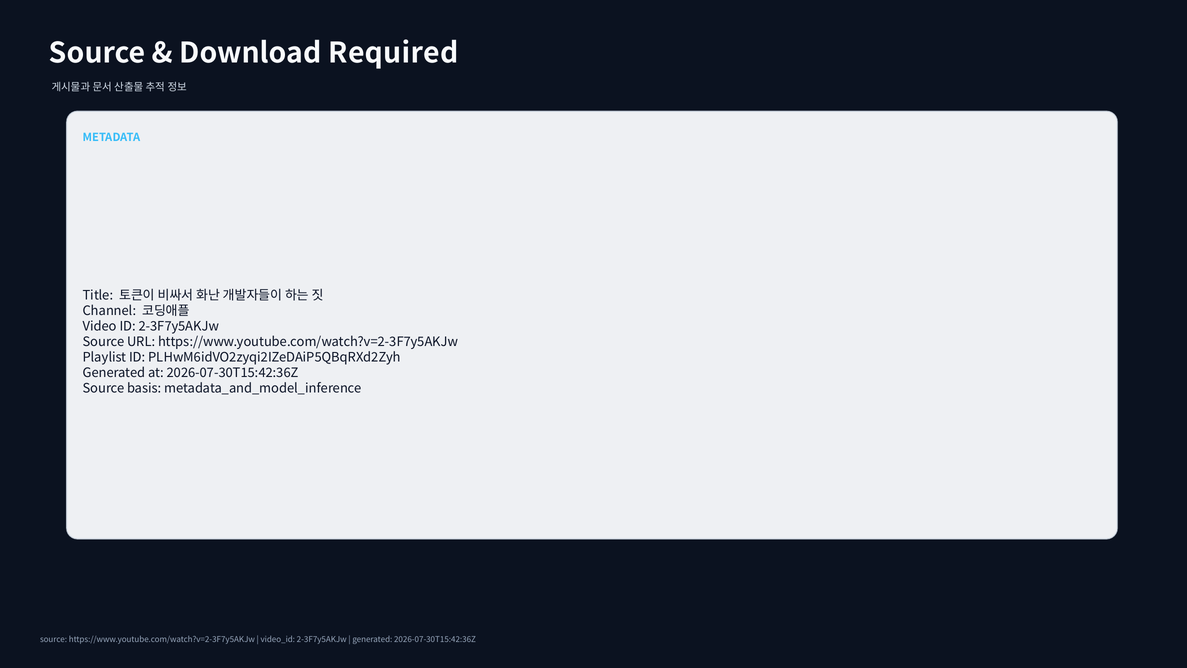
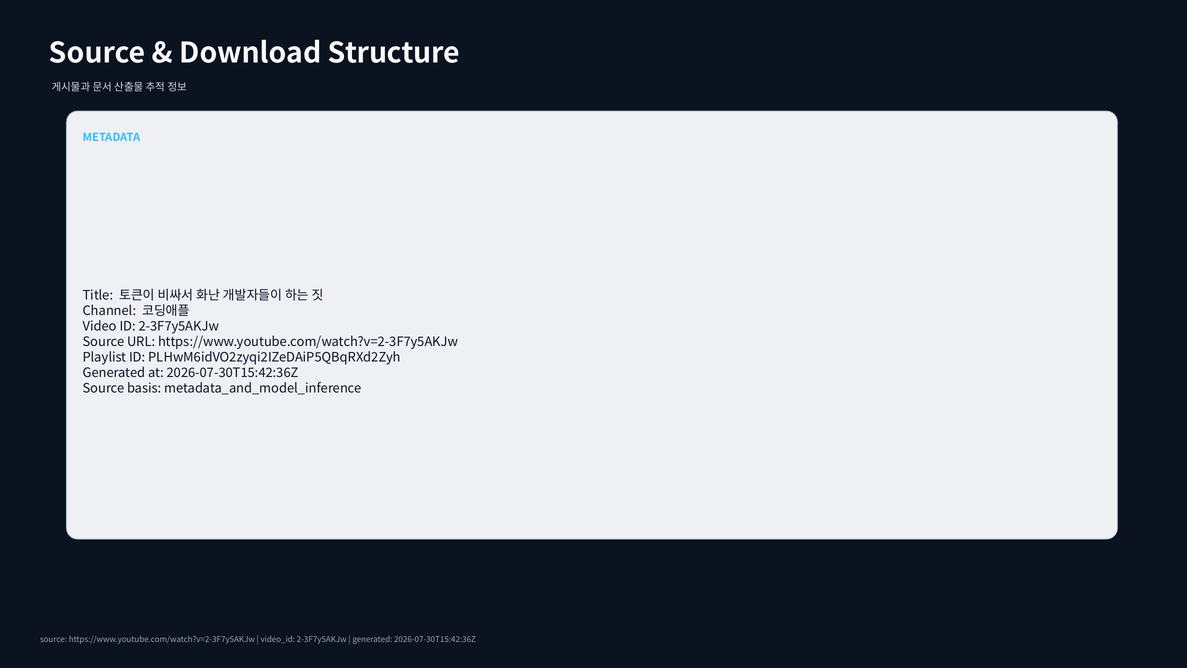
Required: Required -> Structure (394, 53)
